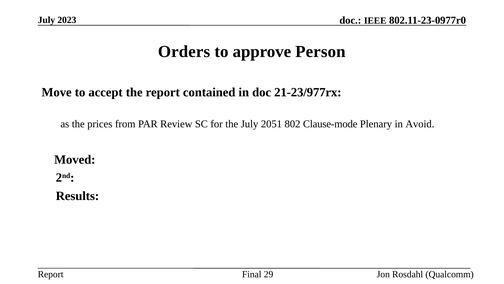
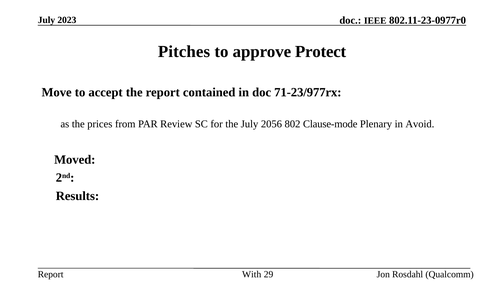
Orders: Orders -> Pitches (184, 52)
Person: Person -> Protect (321, 52)
21-23/977rx: 21-23/977rx -> 71-23/977rx (308, 92)
2051: 2051 -> 2056 (271, 124)
Final: Final -> With (252, 274)
